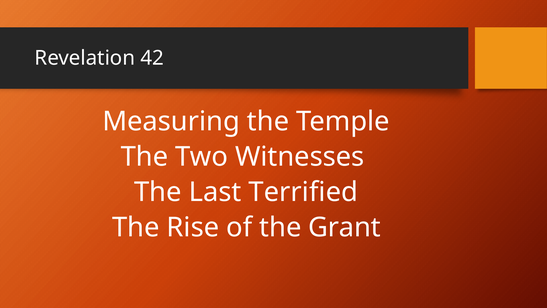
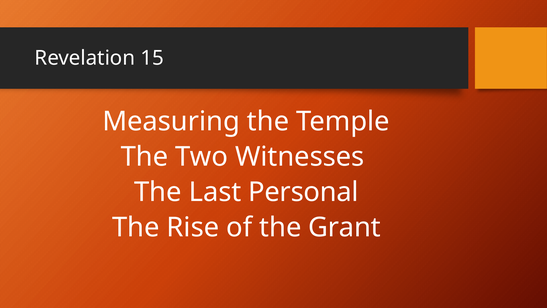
42: 42 -> 15 (152, 58)
Terrified: Terrified -> Personal (303, 192)
